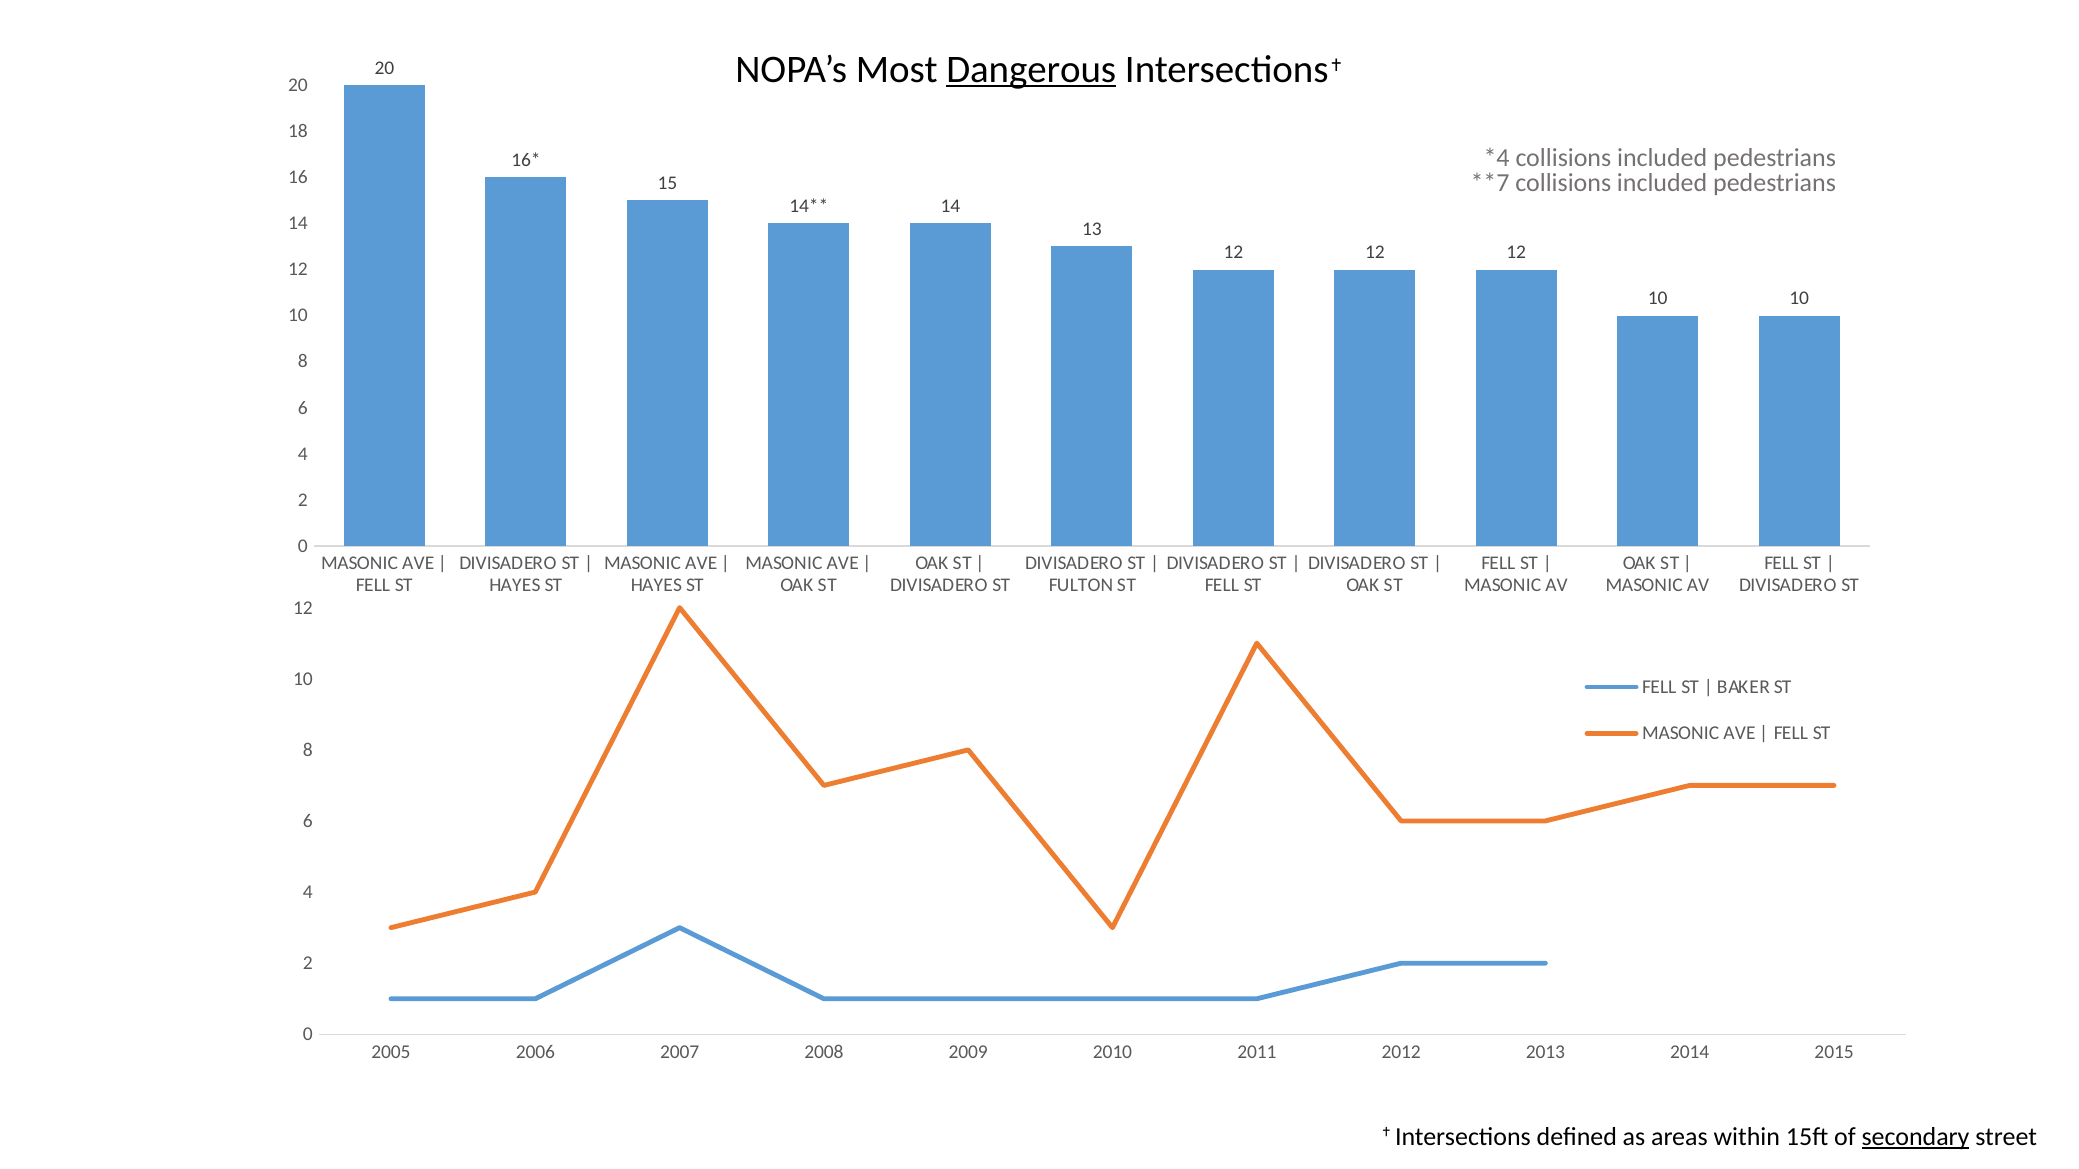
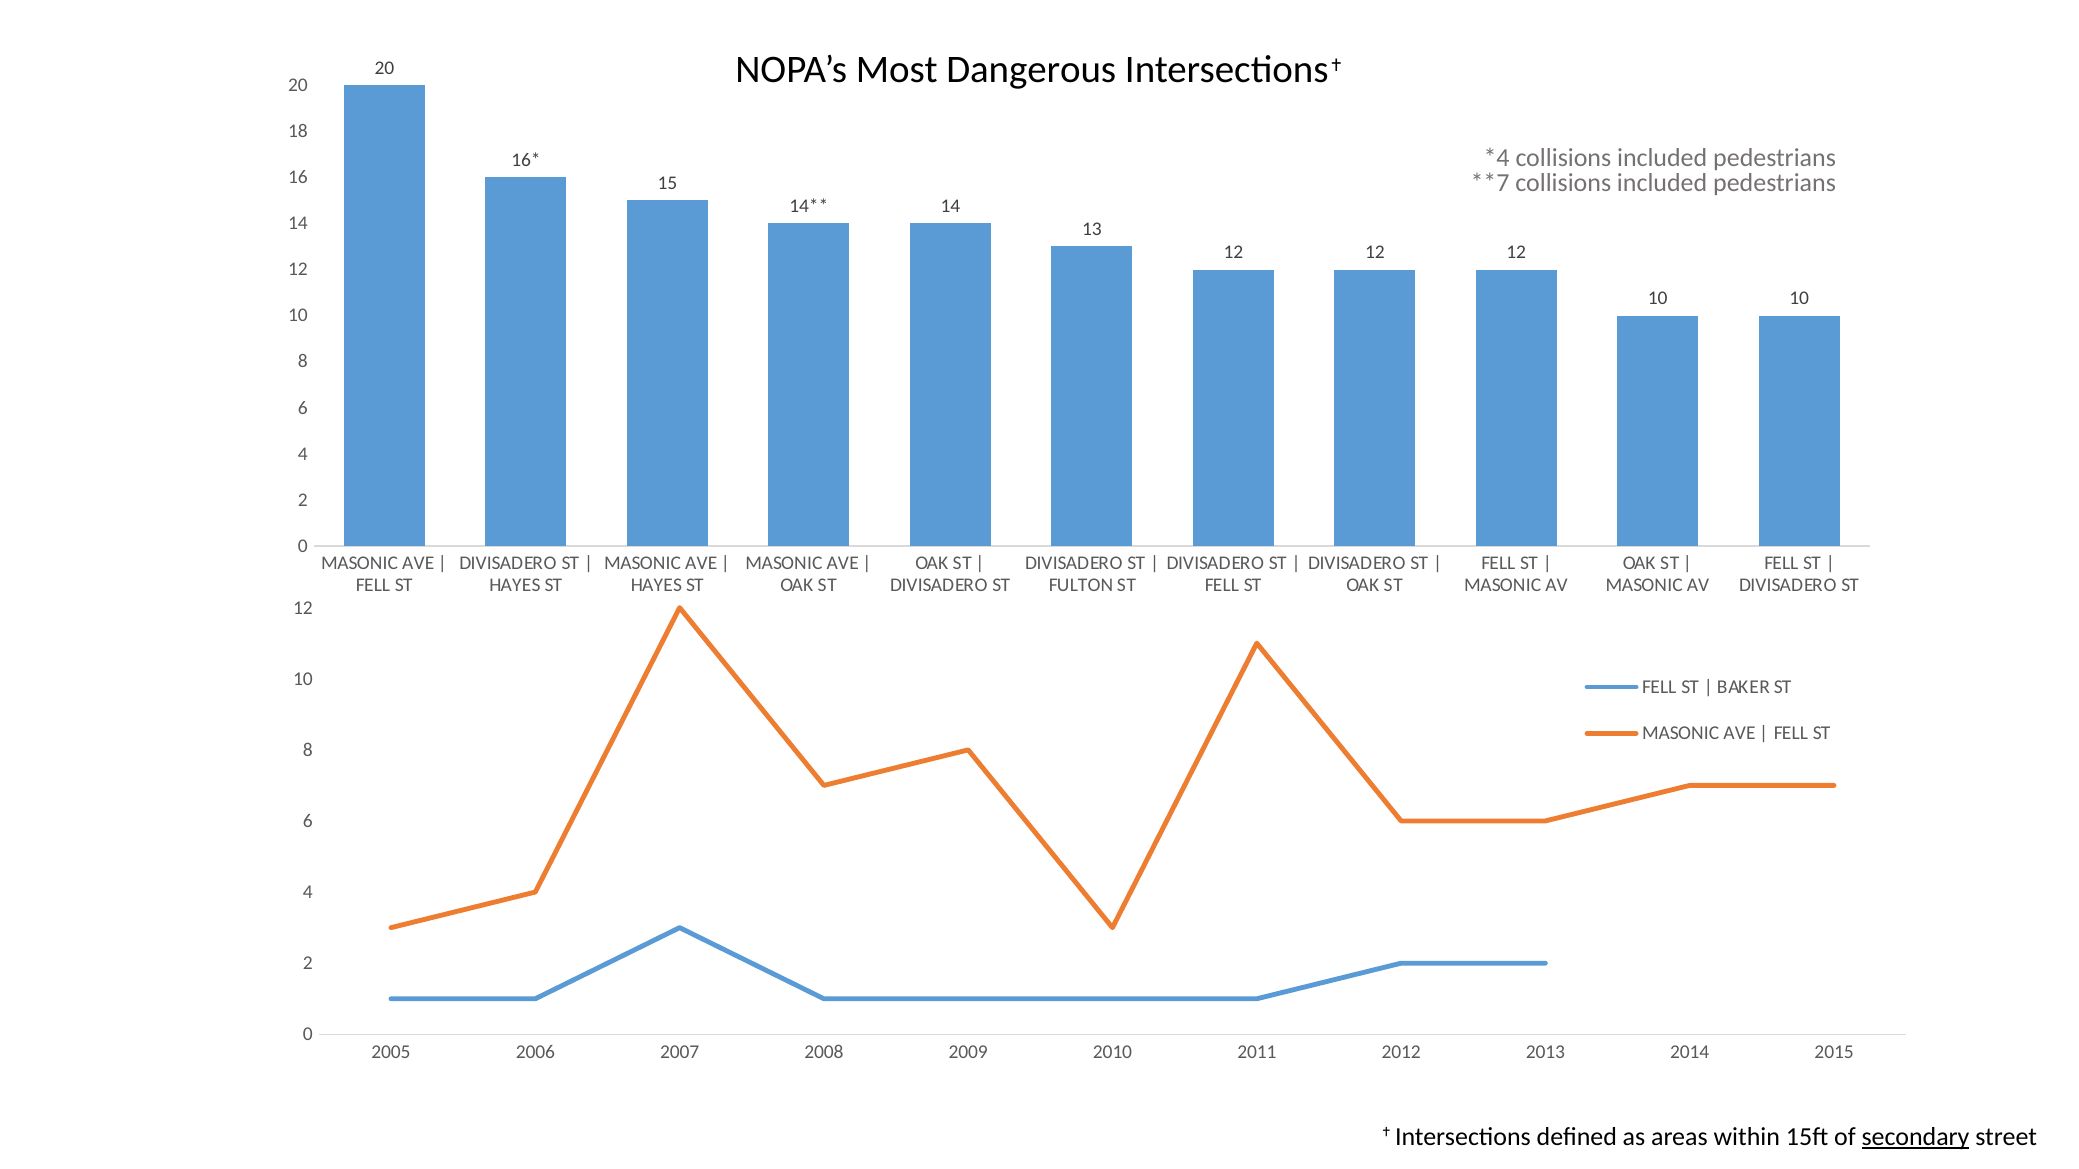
Dangerous underline: present -> none (1031, 70)
